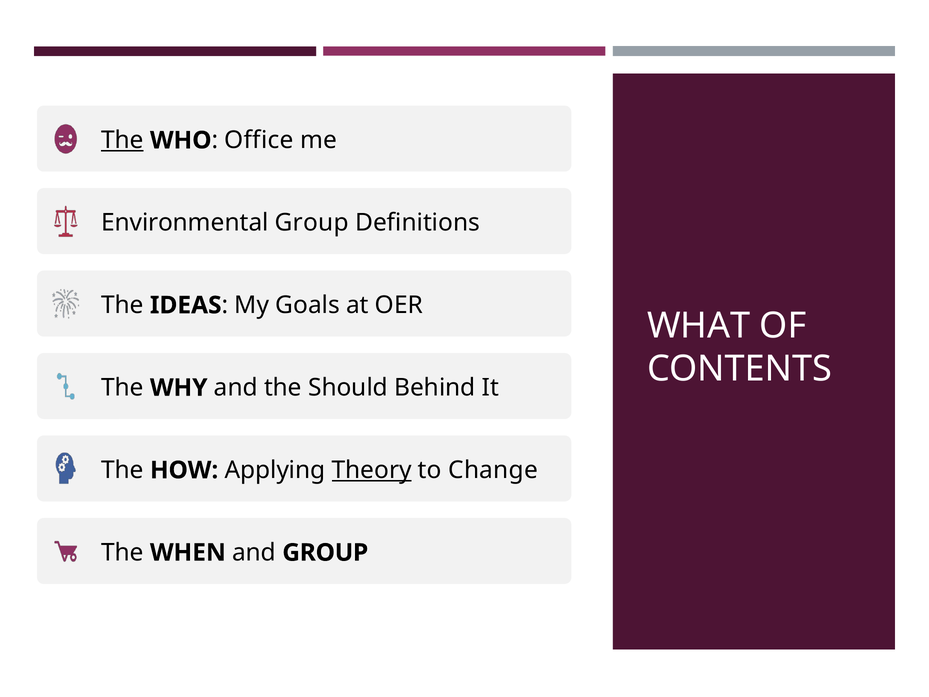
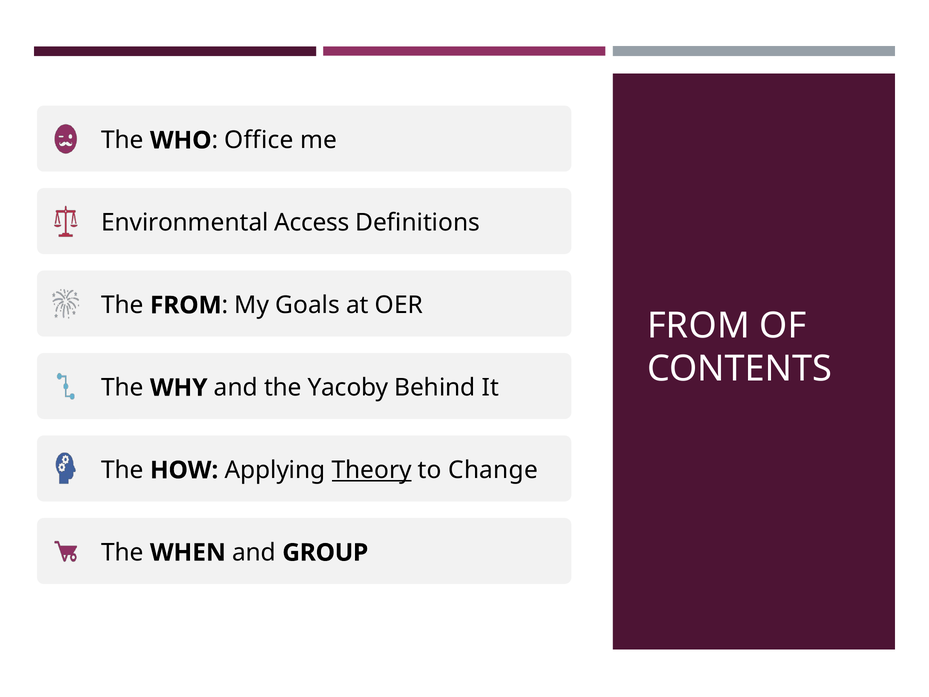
The underline: present -> none (122, 140)
Environmental Group: Group -> Access (312, 223)
The IDEAS: IDEAS -> FROM (186, 305)
WHAT: WHAT -> FROM (698, 325)
Should: Should -> Yacoby (348, 388)
